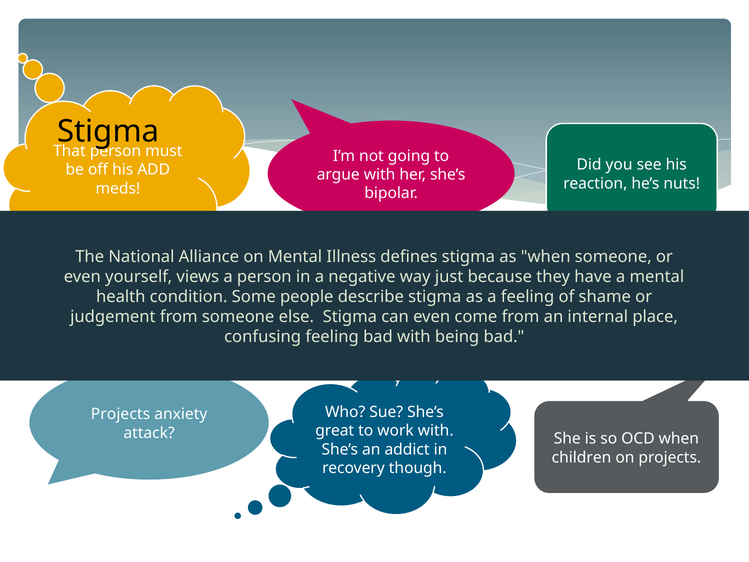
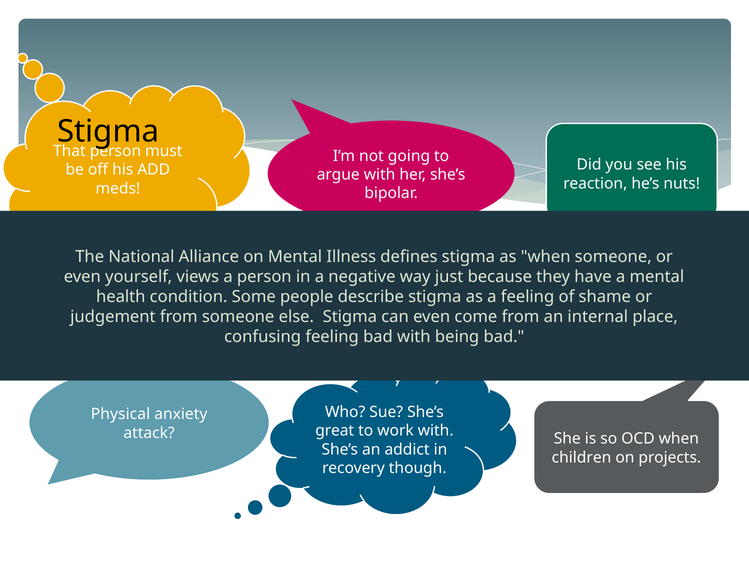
Projects: Projects -> Physical (120, 414)
